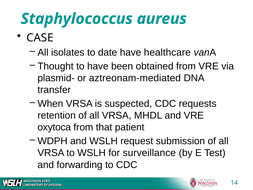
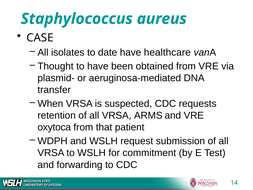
aztreonam-mediated: aztreonam-mediated -> aeruginosa-mediated (135, 78)
MHDL: MHDL -> ARMS (148, 115)
surveillance: surveillance -> commitment (149, 153)
